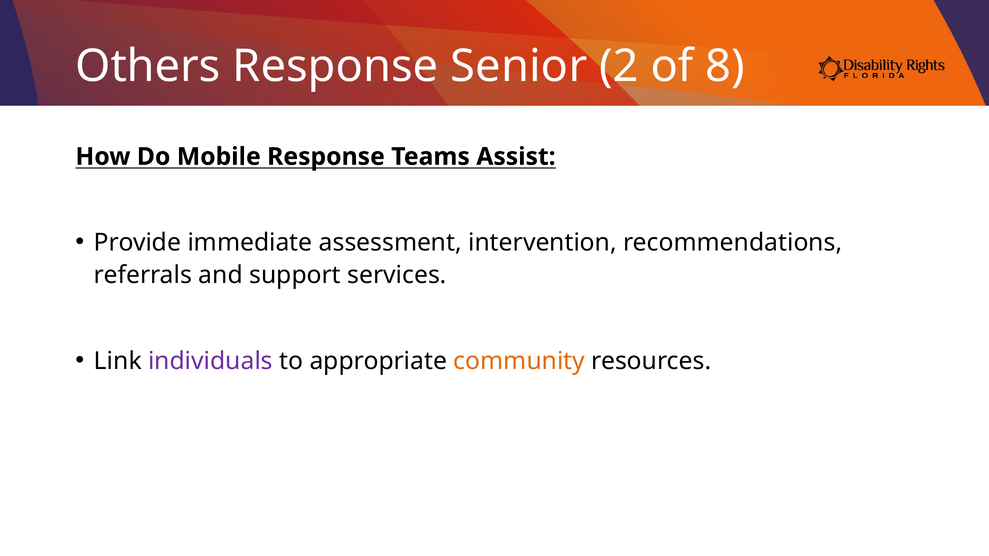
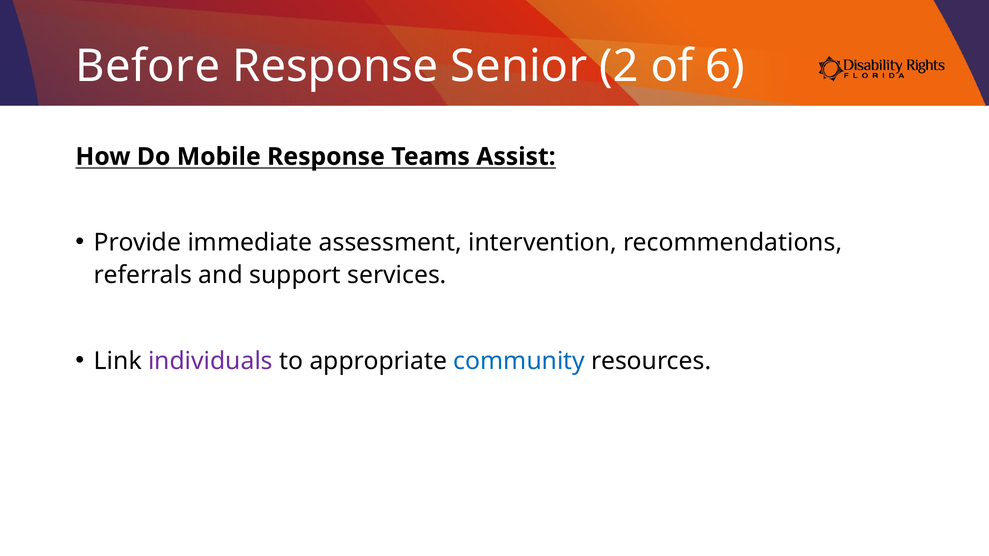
Others: Others -> Before (148, 66)
8: 8 -> 6 (725, 66)
community colour: orange -> blue (519, 361)
